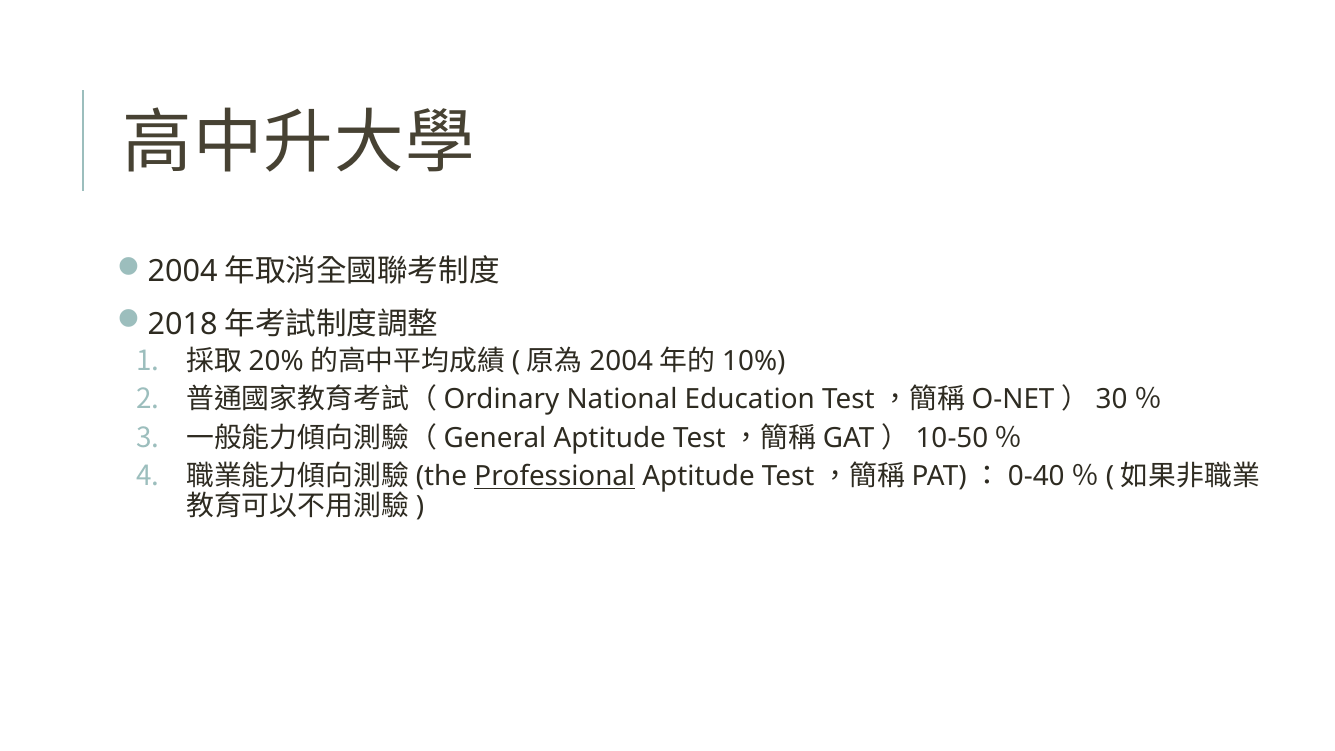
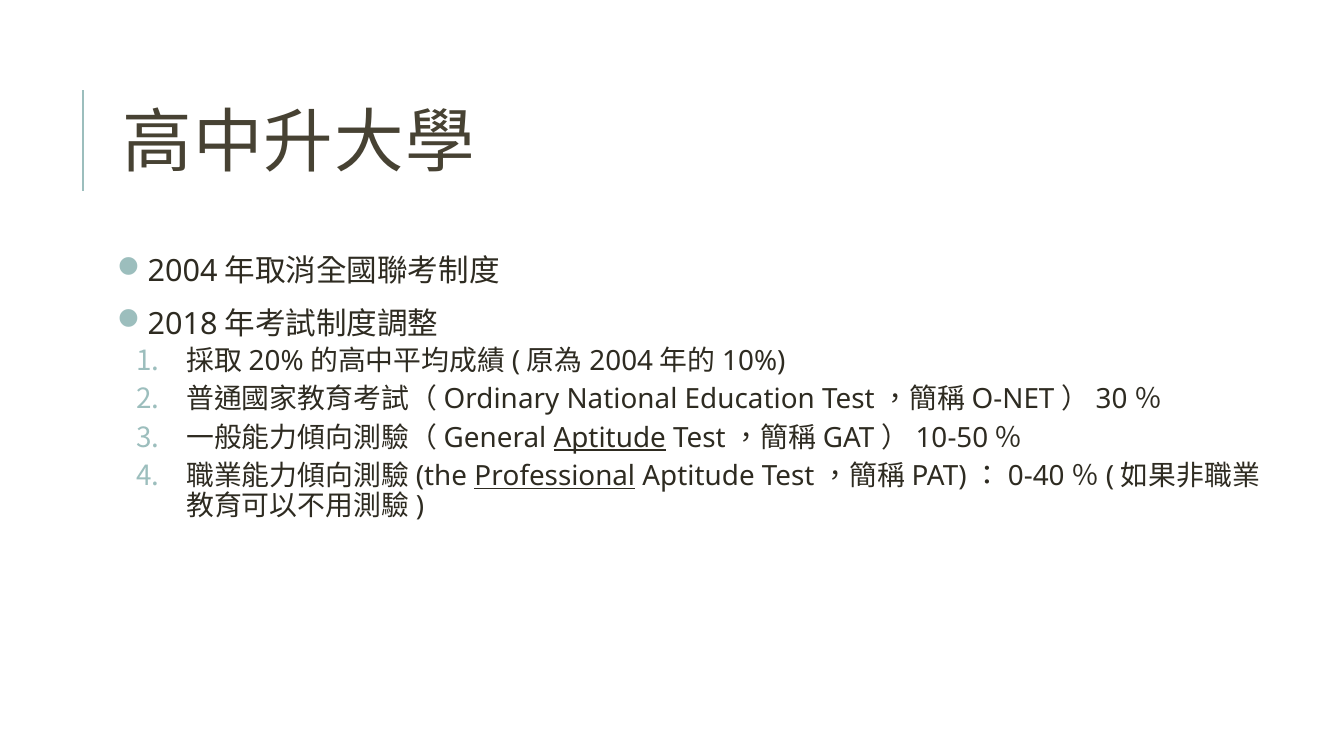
Aptitude underline: none -> present (610, 438)
